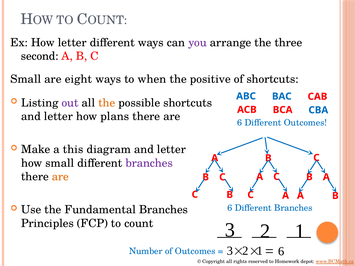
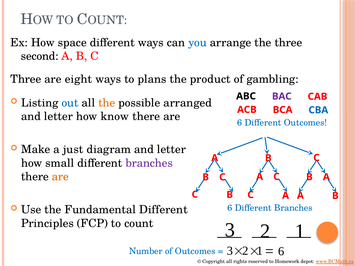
How letter: letter -> space (72, 43)
you colour: purple -> blue (197, 43)
Small: Small -> Three (26, 79)
when: when -> plans (152, 79)
positive: positive -> product (210, 79)
of shortcuts: shortcuts -> gambling (272, 79)
ABC colour: blue -> black (246, 96)
BAC colour: blue -> purple (282, 96)
out colour: purple -> blue (70, 103)
possible shortcuts: shortcuts -> arranged (188, 103)
plans: plans -> know (115, 116)
this: this -> just (73, 150)
Fundamental Branches: Branches -> Different (163, 210)
